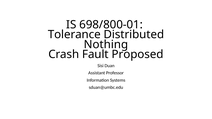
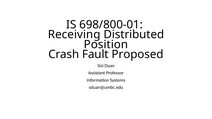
Tolerance: Tolerance -> Receiving (74, 35)
Nothing: Nothing -> Position (106, 45)
